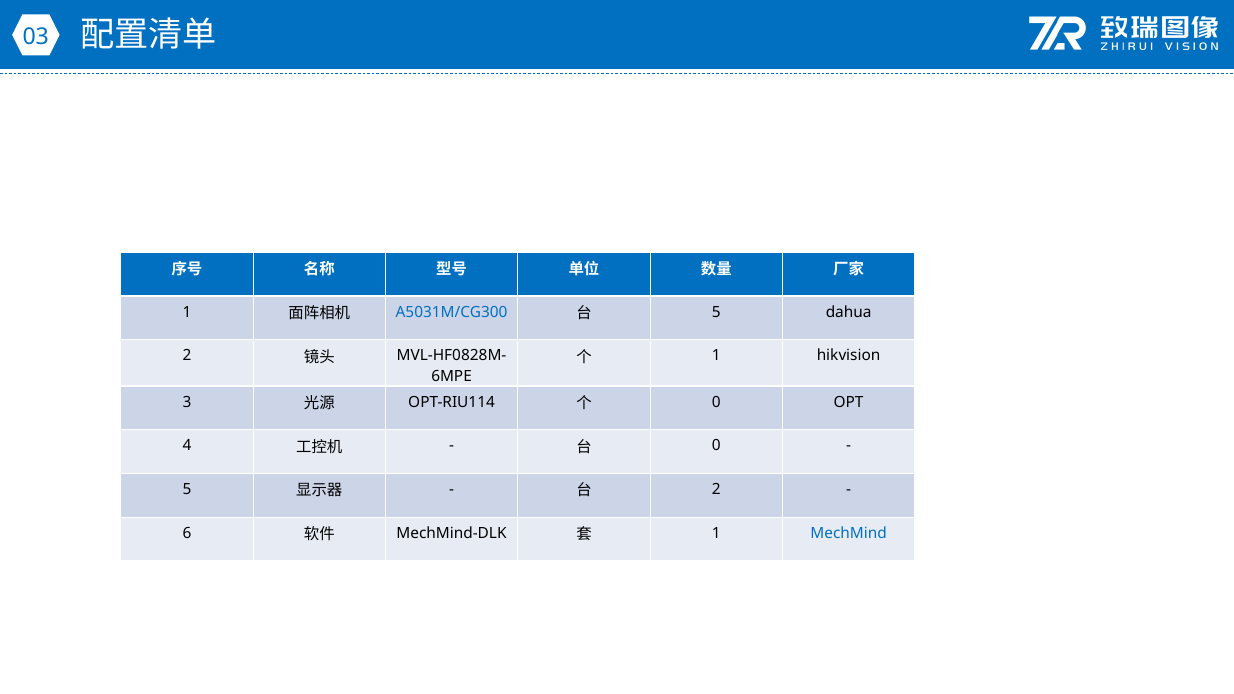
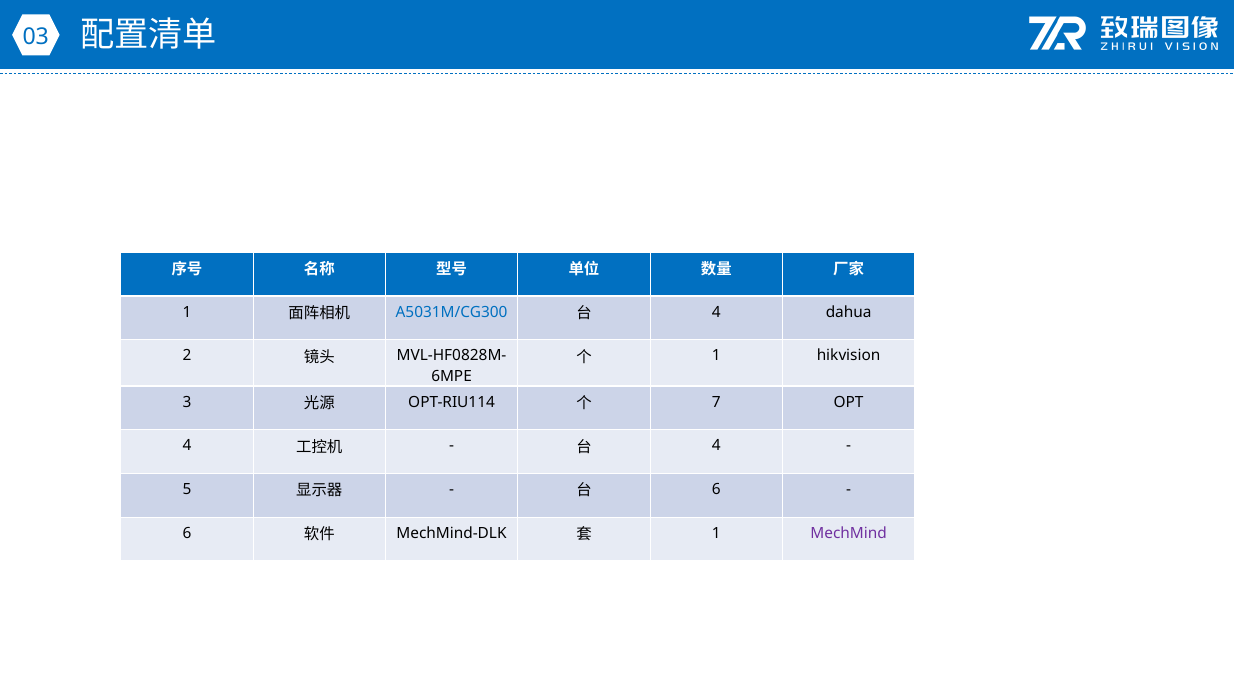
5: 5 -> 4 (716, 312)
0: 0 -> 7 (716, 402)
0: 0 -> 4 (716, 446)
2: 2 -> 6 (716, 490)
MechMind colour: blue -> purple (849, 533)
